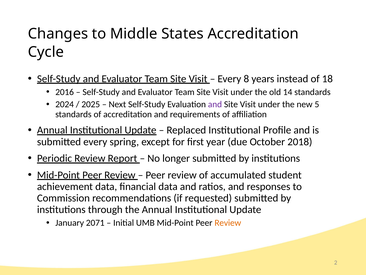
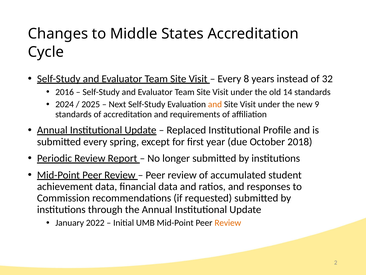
18: 18 -> 32 (327, 79)
and colour: purple -> orange (215, 104)
5: 5 -> 9 (317, 104)
2071: 2071 -> 2022 (95, 223)
